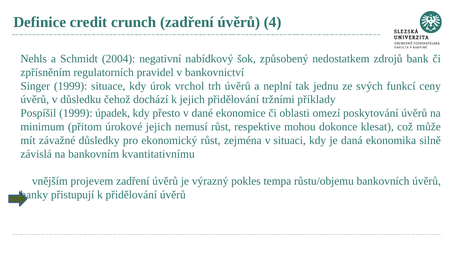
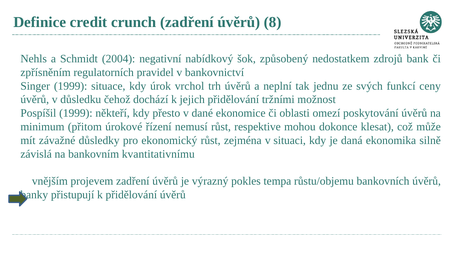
4: 4 -> 8 (273, 22)
příklady: příklady -> možnost (317, 100)
úpadek: úpadek -> někteří (113, 113)
úrokové jejich: jejich -> řízení (159, 127)
